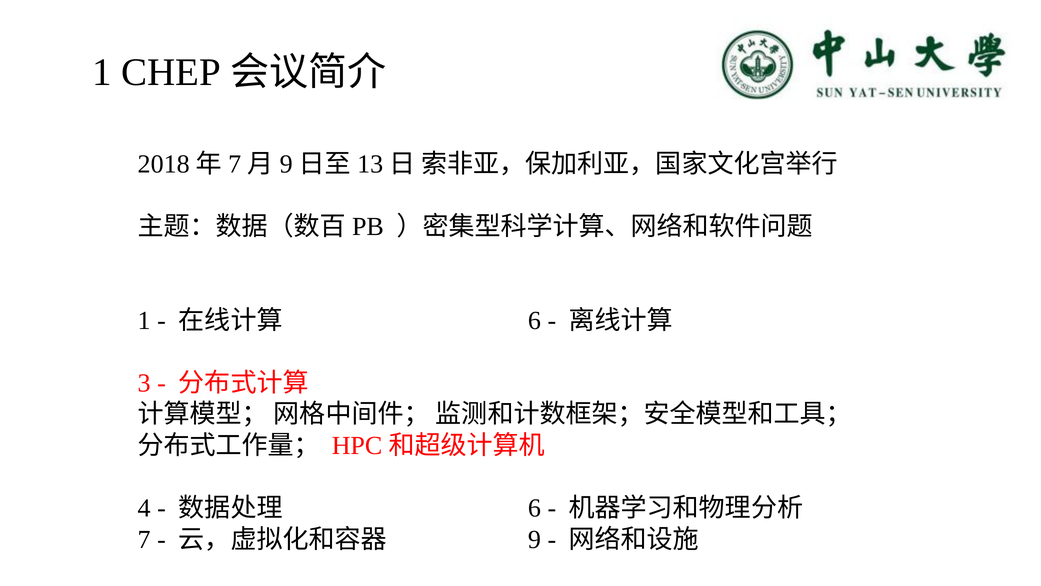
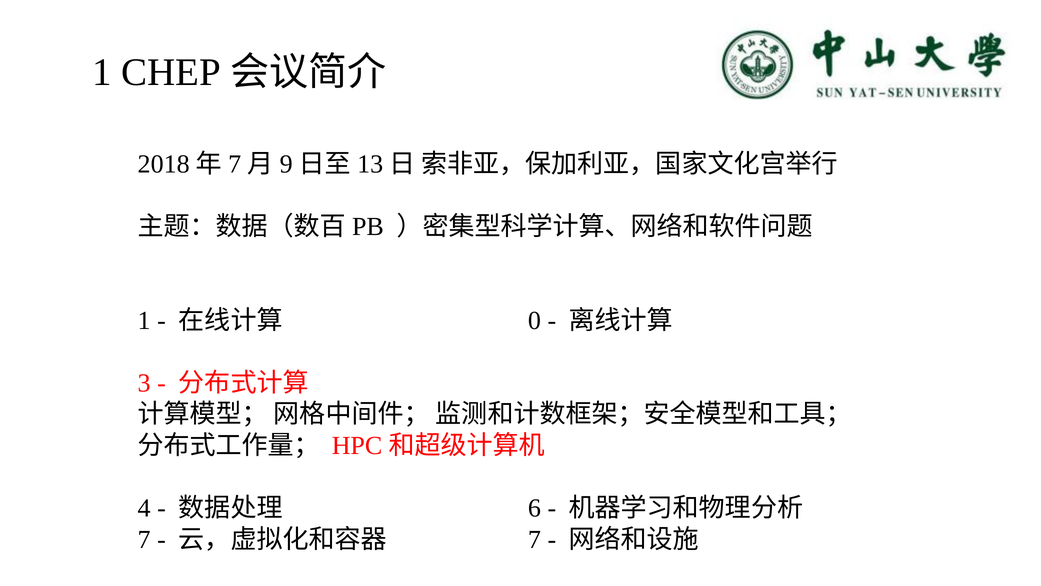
6: 6 -> 0 (534, 320)
9: 9 -> 7 (534, 539)
